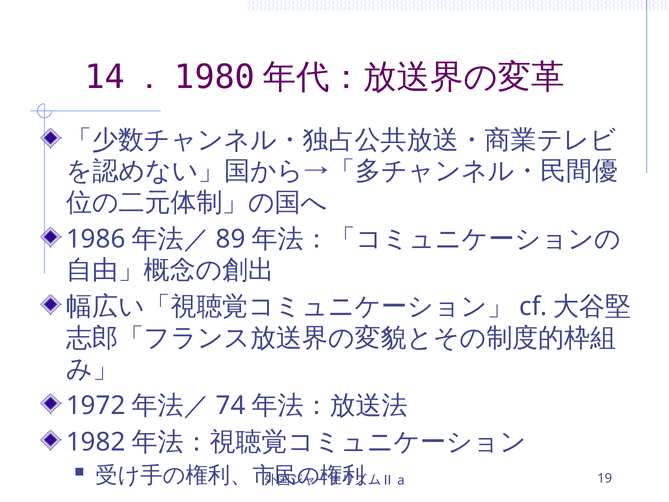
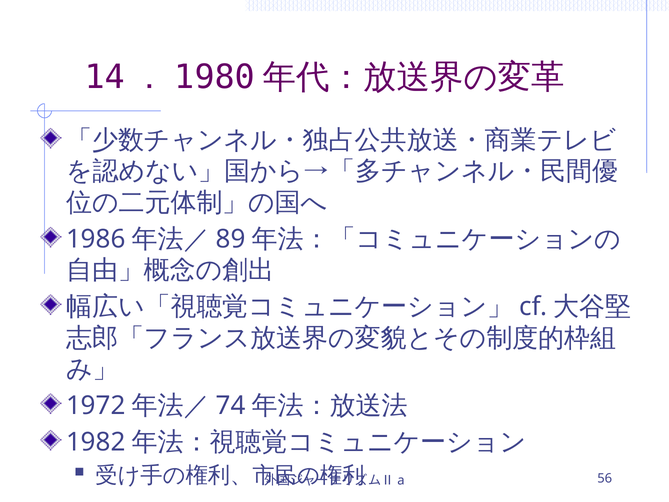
19: 19 -> 56 (605, 478)
